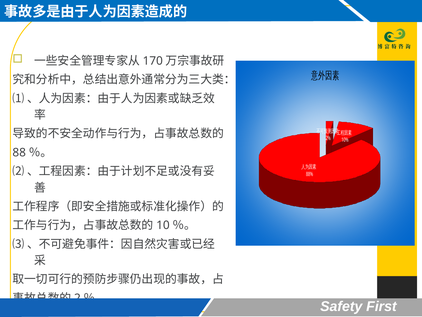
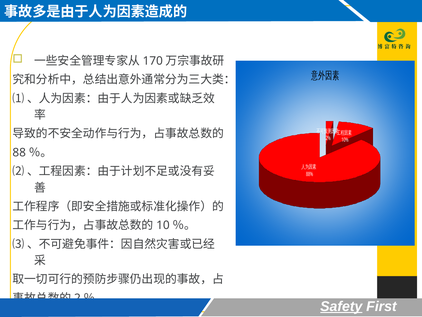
Safety underline: none -> present (341, 306)
